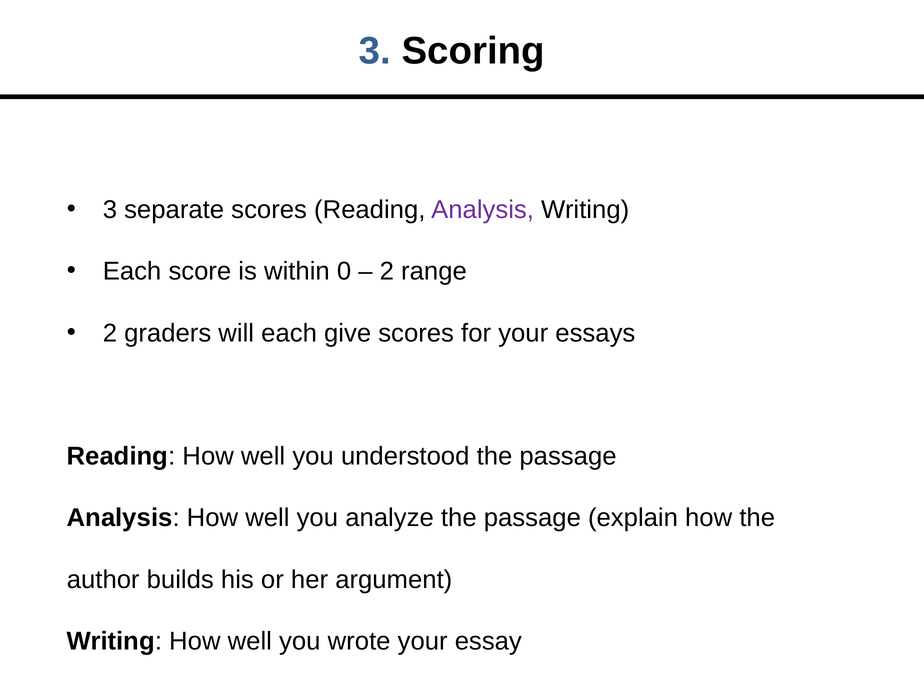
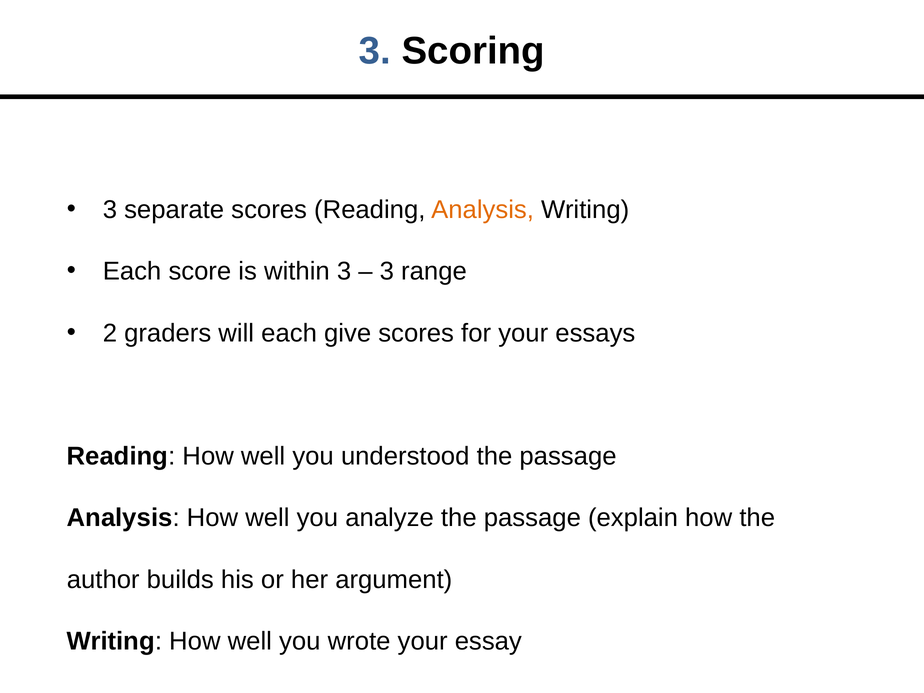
Analysis colour: purple -> orange (483, 210)
within 0: 0 -> 3 (344, 271)
2: 2 -> 3 (387, 271)
